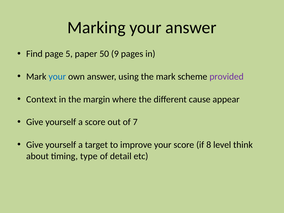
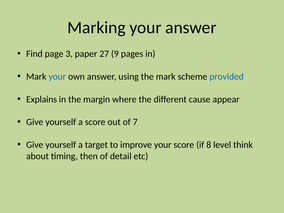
5: 5 -> 3 (69, 54)
50: 50 -> 27 (104, 54)
provided colour: purple -> blue (227, 77)
Context: Context -> Explains (42, 99)
type: type -> then (89, 156)
